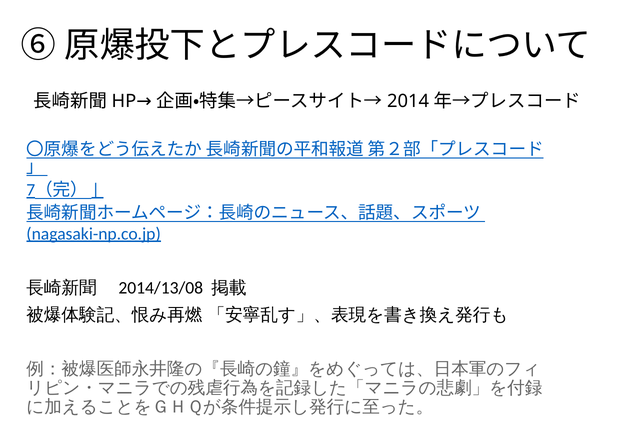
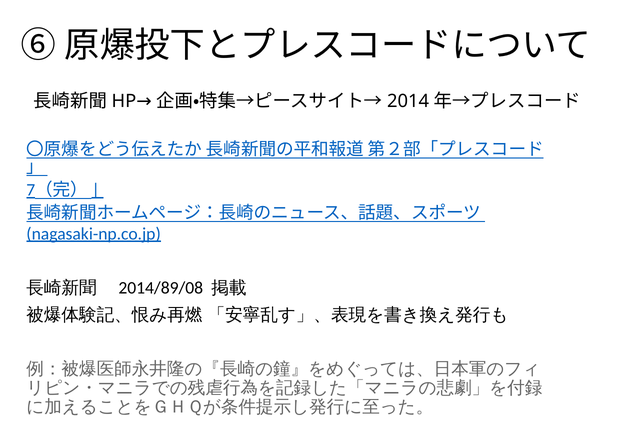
2014/13/08: 2014/13/08 -> 2014/89/08 (161, 288)
